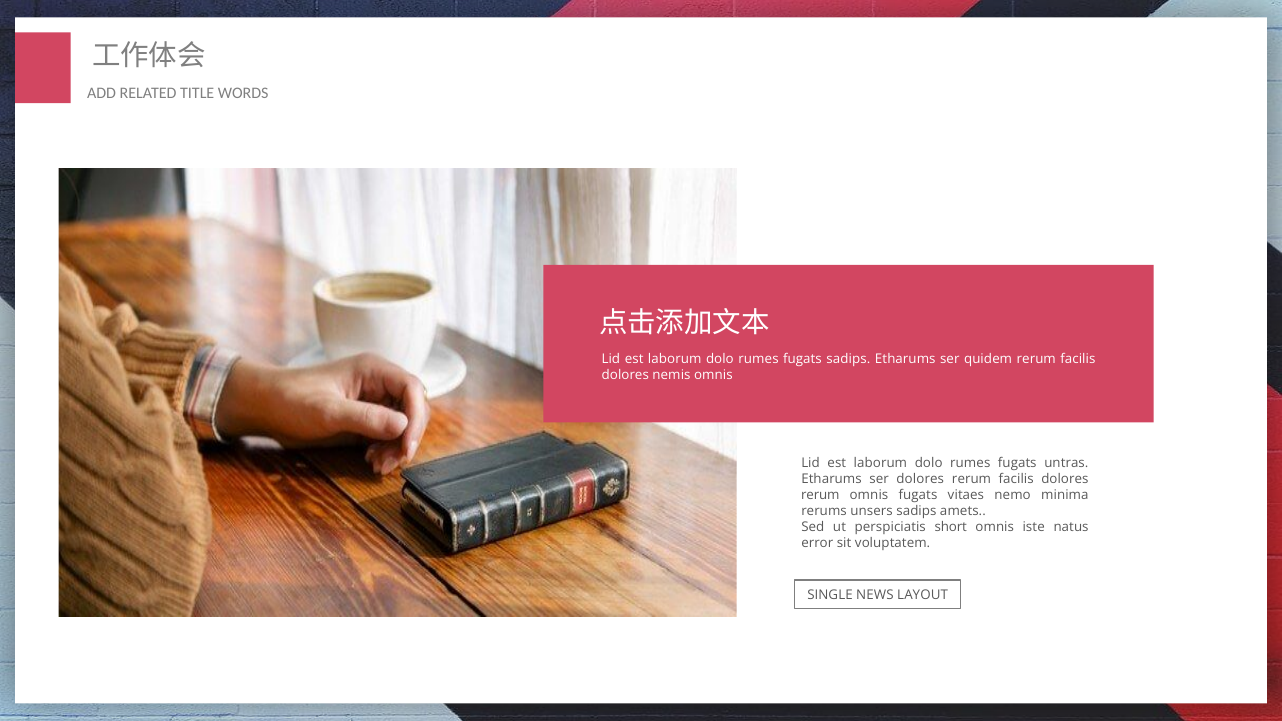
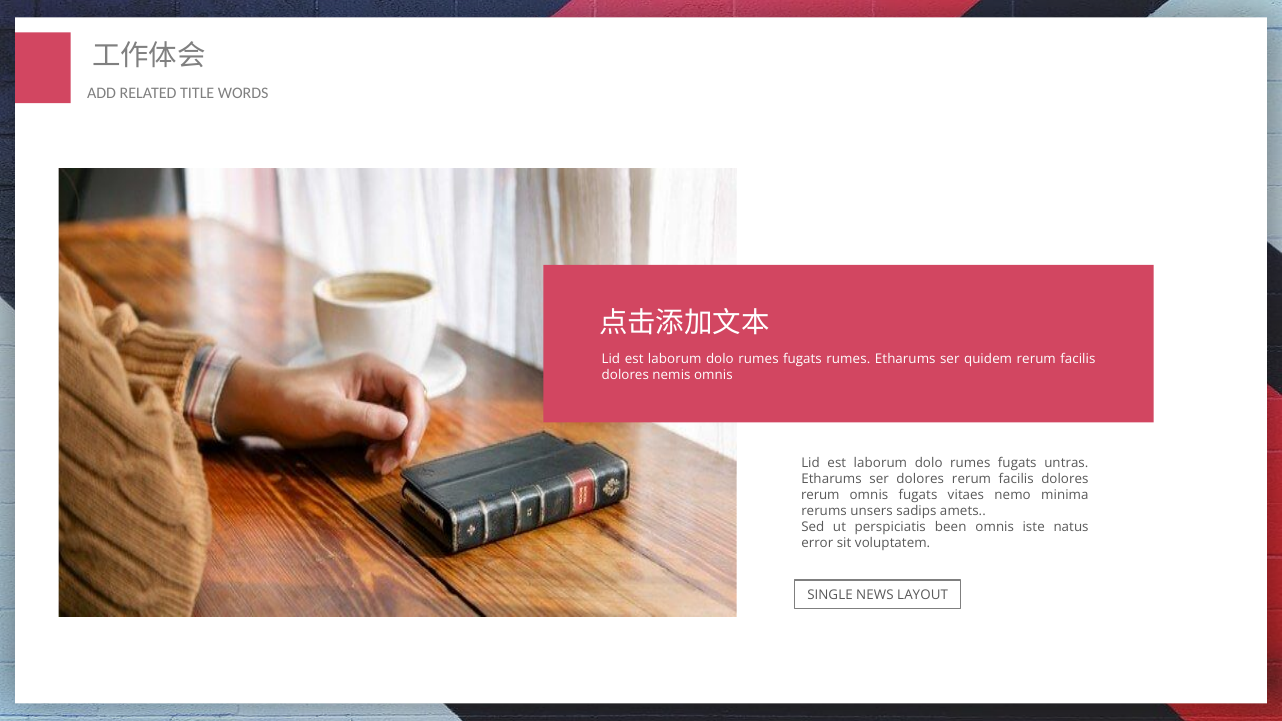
fugats sadips: sadips -> rumes (848, 359)
short: short -> been (951, 528)
